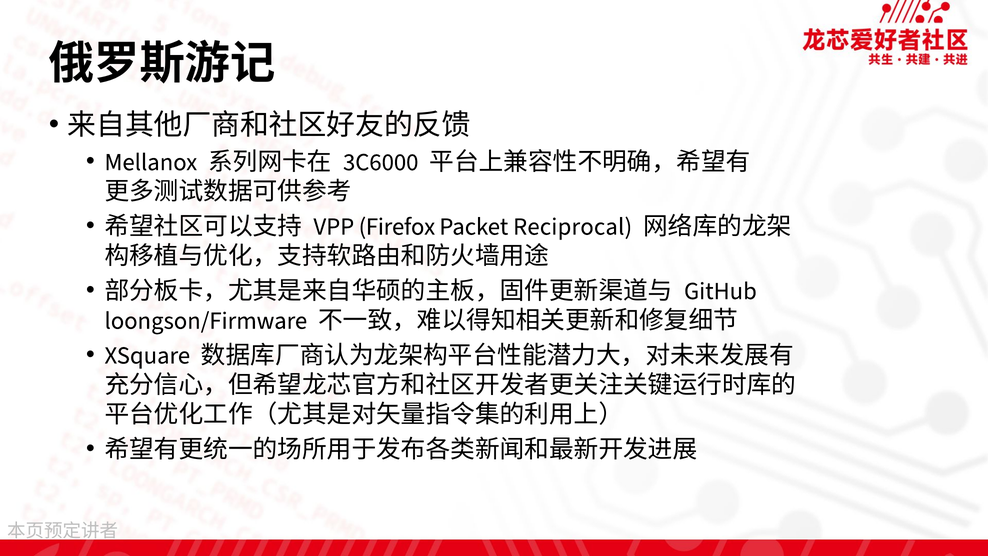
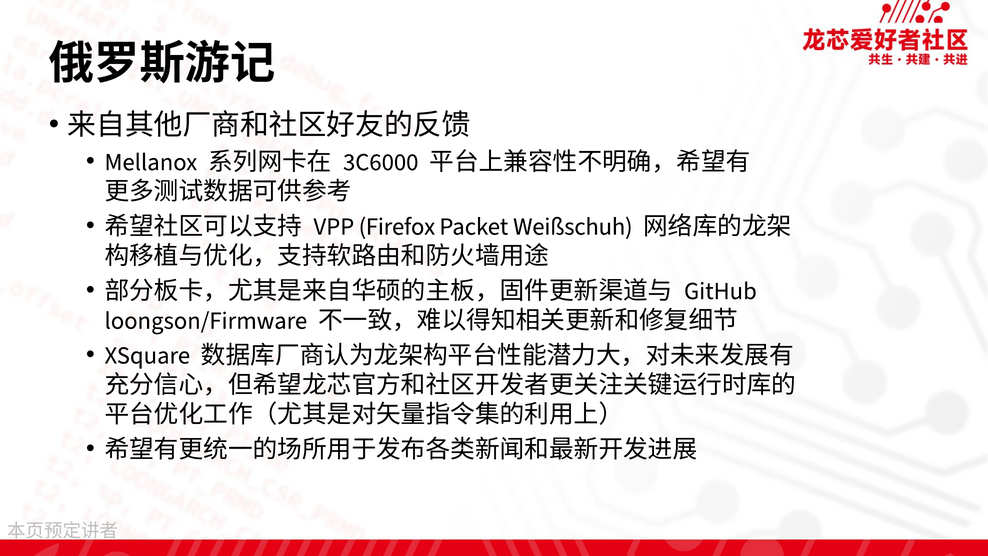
Reciprocal: Reciprocal -> Weißschuh (573, 226)
